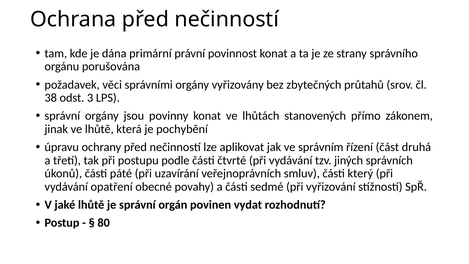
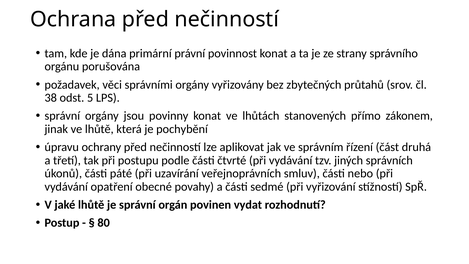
3: 3 -> 5 (90, 98)
který: který -> nebo (360, 173)
